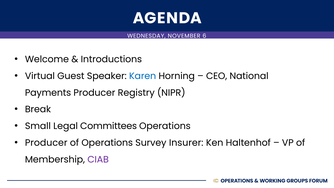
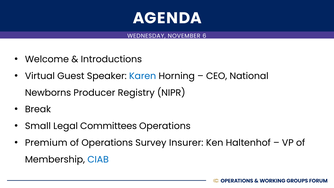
Payments: Payments -> Newborns (48, 93)
Producer: Producer -> Premium (46, 143)
CIAB colour: purple -> blue (98, 159)
